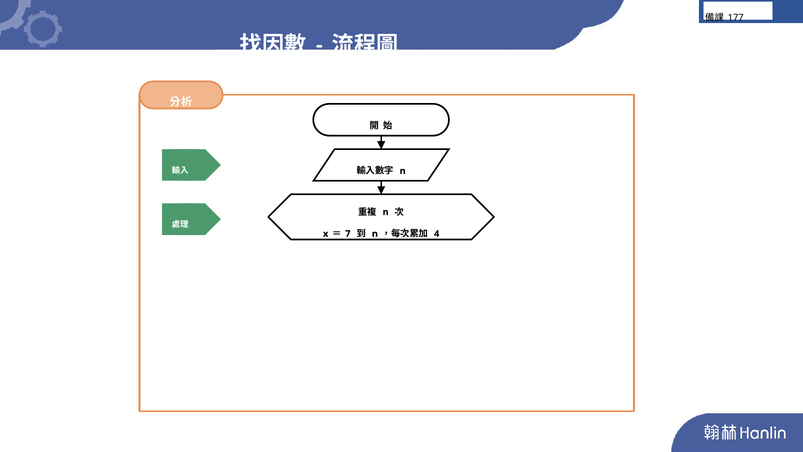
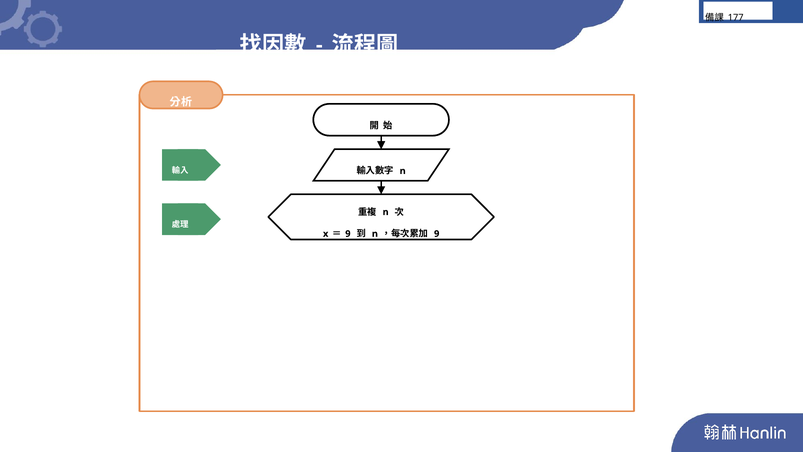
7: 7 -> 9 (348, 234)
4: 4 -> 9 (437, 234)
